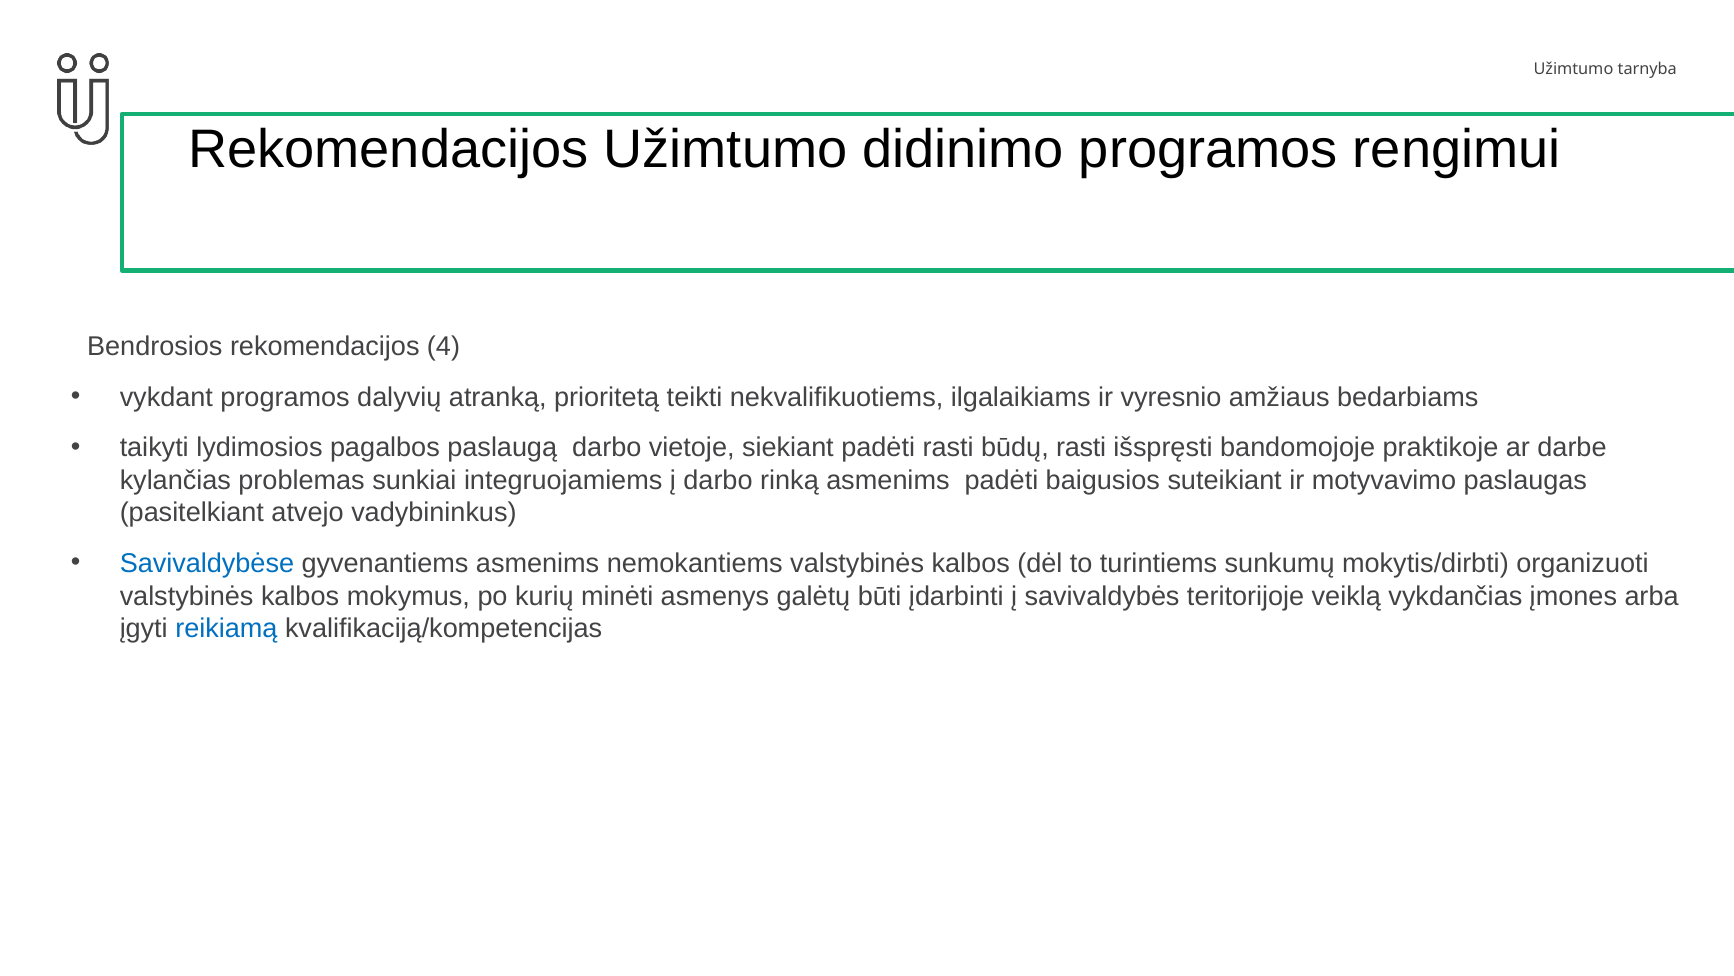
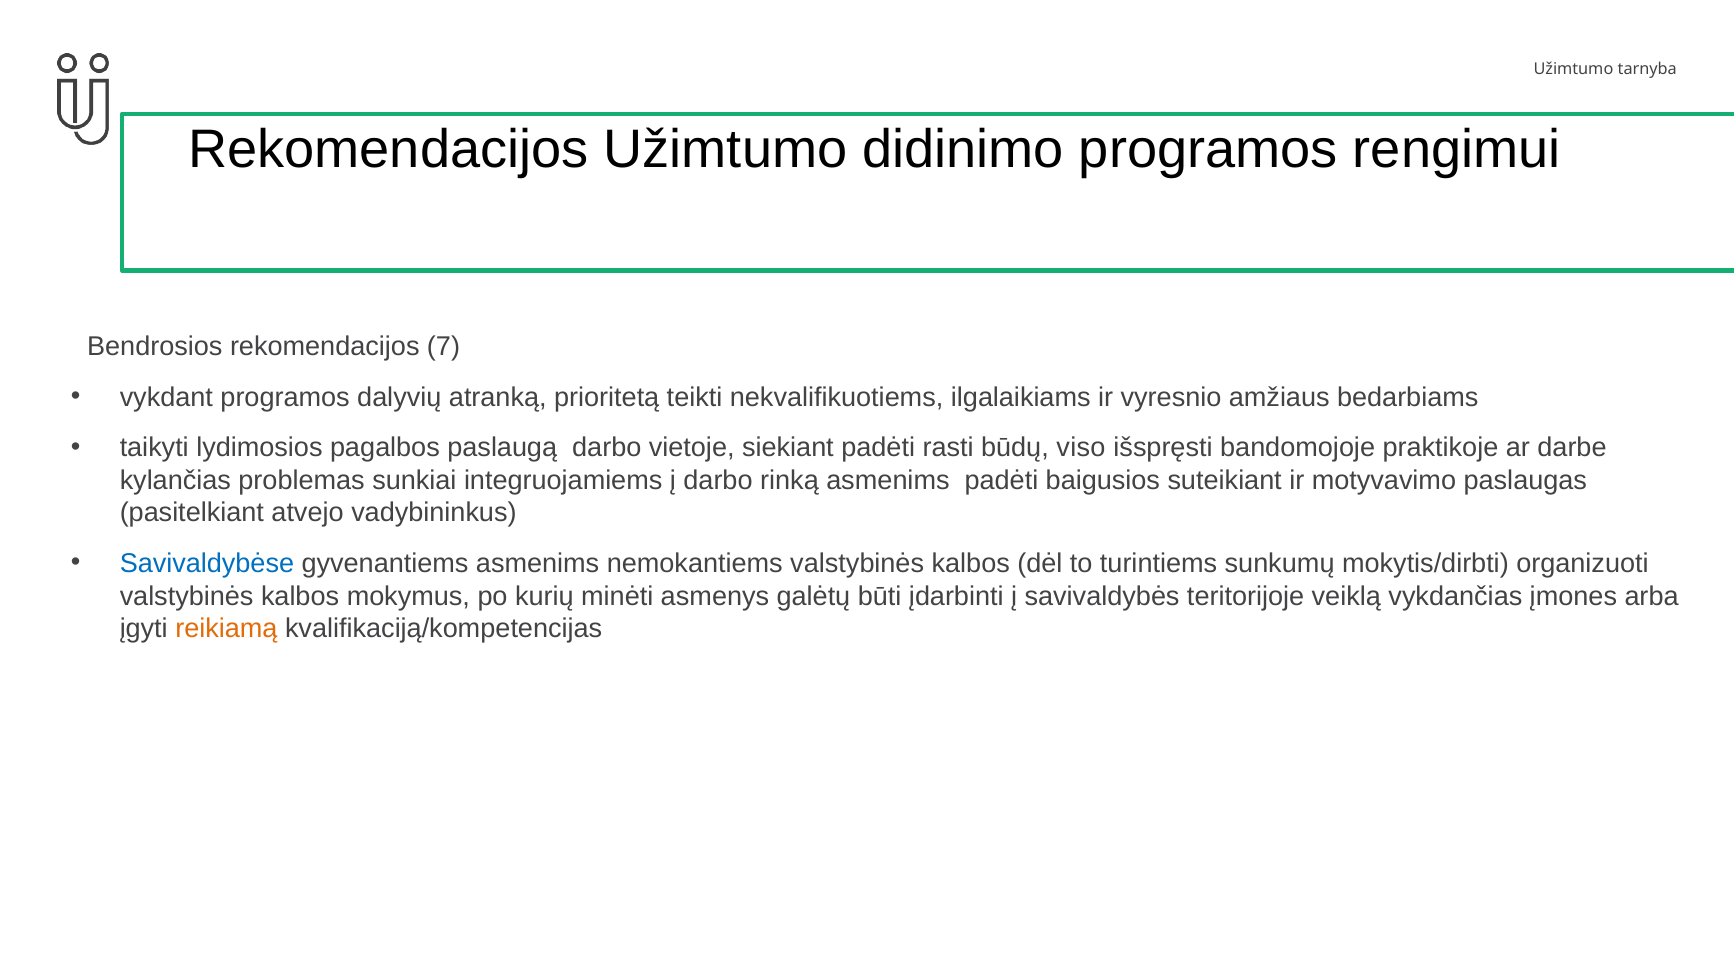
4: 4 -> 7 (444, 346)
būdų rasti: rasti -> viso (1081, 448)
reikiamą colour: blue -> orange (226, 628)
